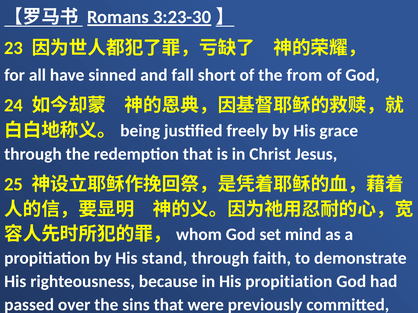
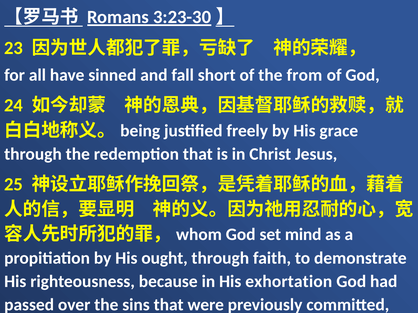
stand: stand -> ought (165, 259)
His propitiation: propitiation -> exhortation (289, 282)
